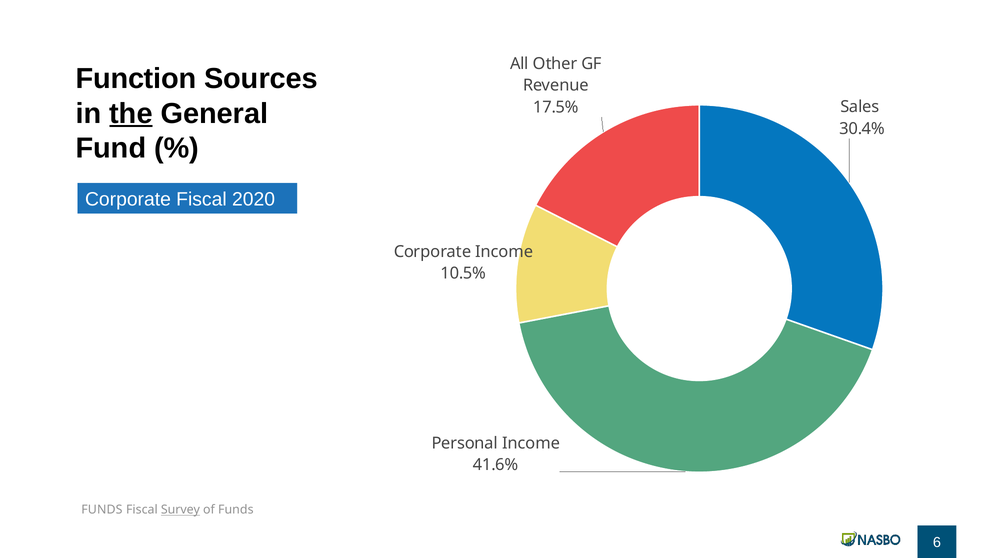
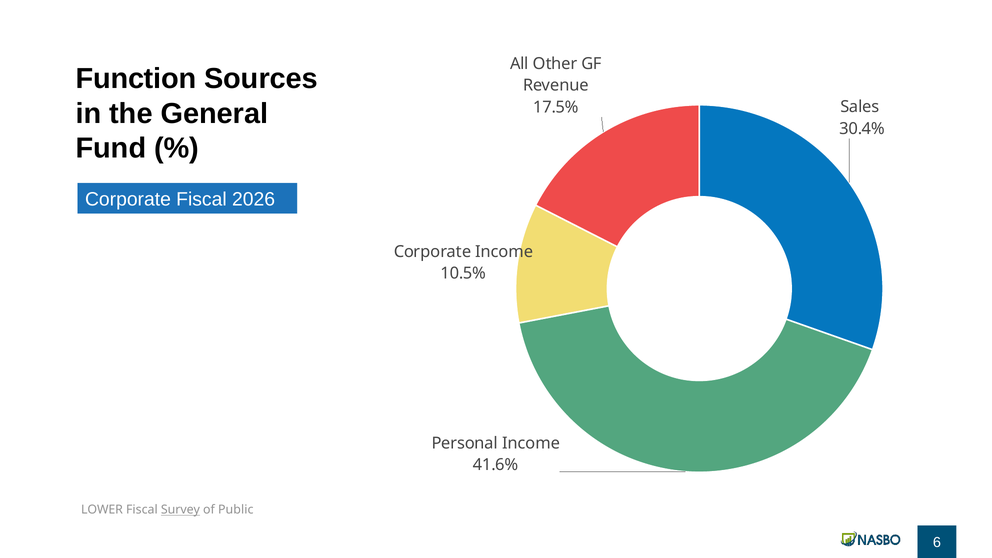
the underline: present -> none (131, 114)
2020: 2020 -> 2026 (254, 200)
FUNDS: FUNDS -> LOWER (102, 510)
of Funds: Funds -> Public (236, 510)
